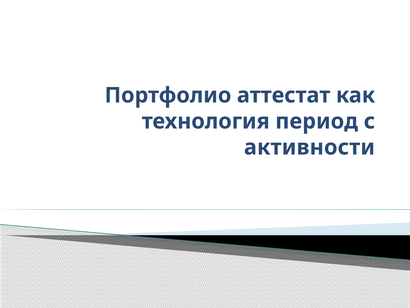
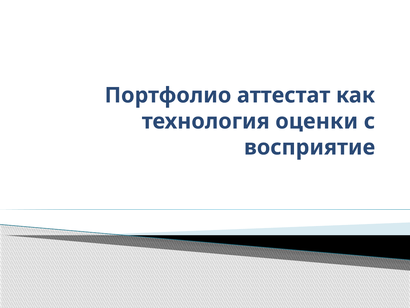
период: период -> оценки (317, 121)
активности: активности -> восприятие (310, 147)
